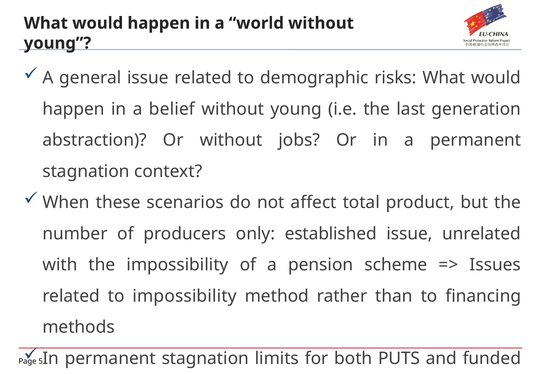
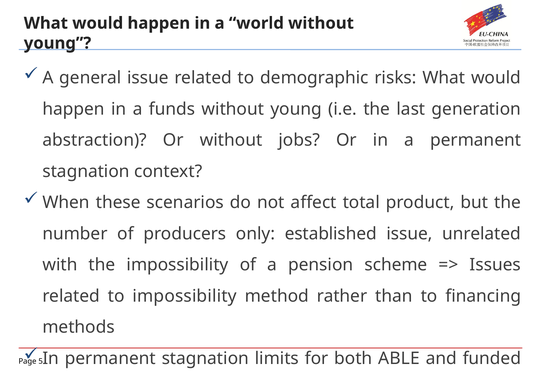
belief: belief -> funds (172, 109)
PUTS: PUTS -> ABLE (399, 359)
